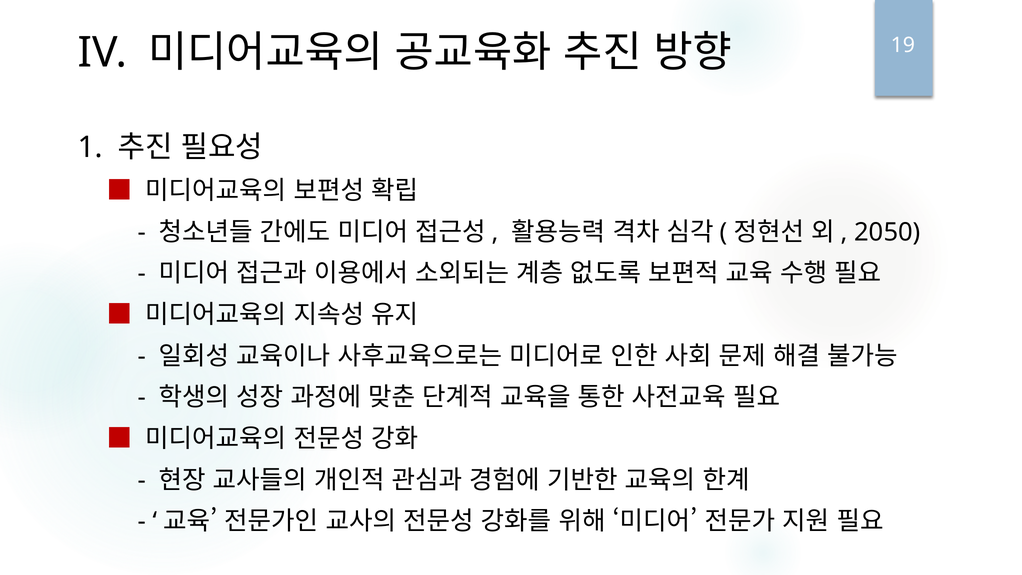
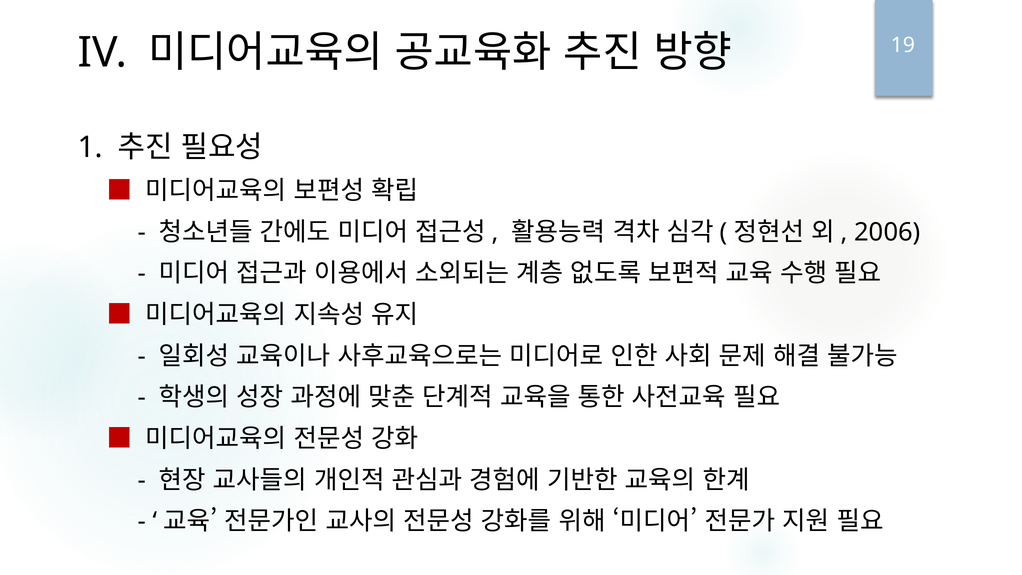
2050: 2050 -> 2006 (887, 232)
